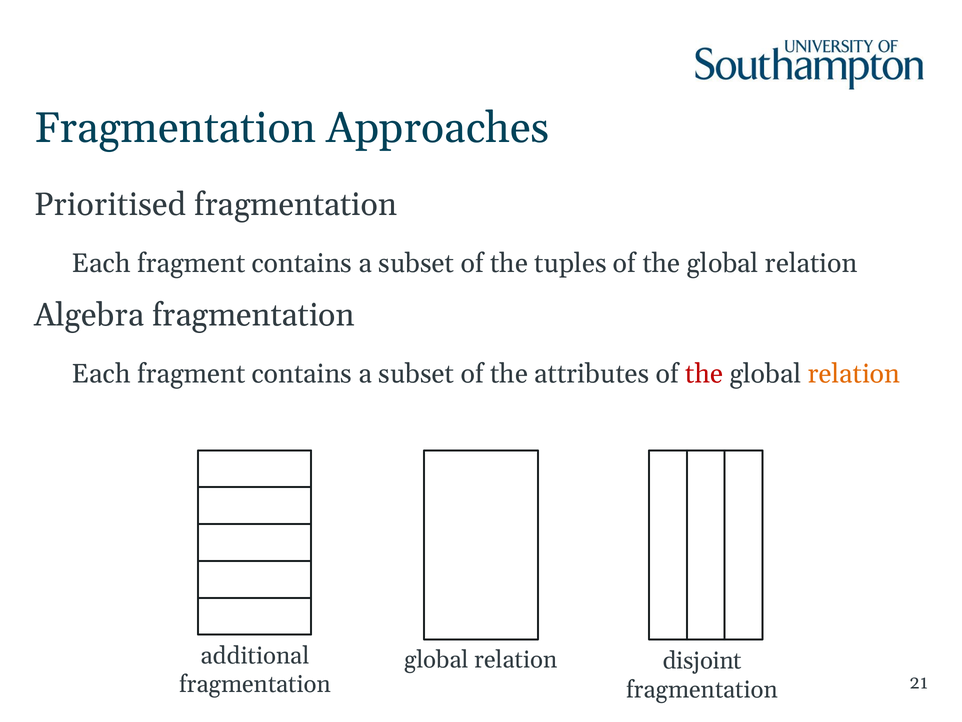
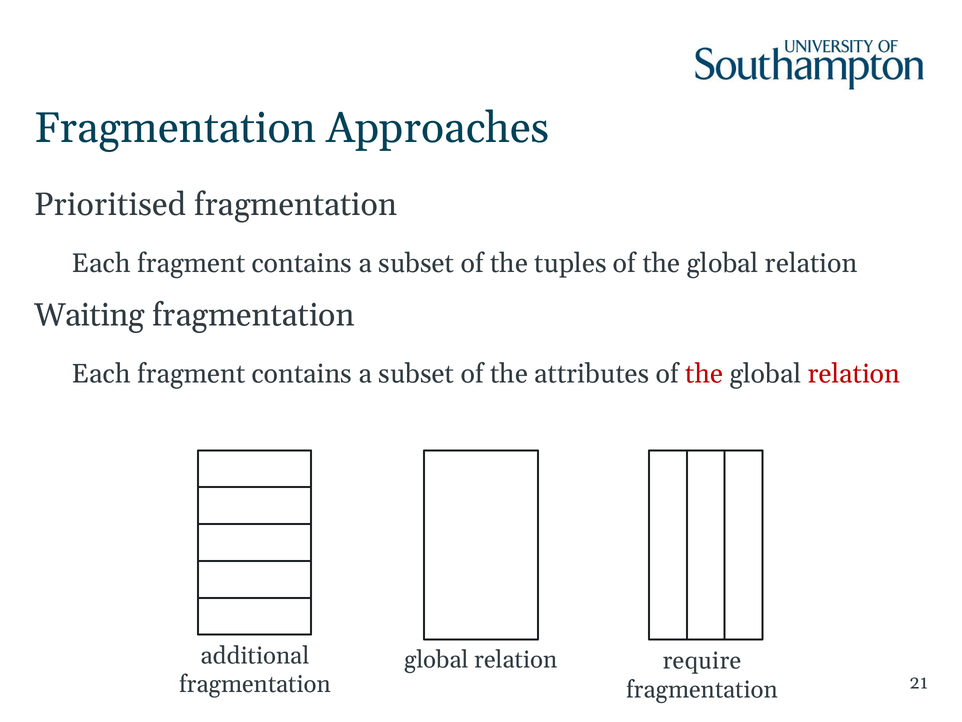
Algebra: Algebra -> Waiting (89, 315)
relation colour: orange -> red (854, 374)
disjoint: disjoint -> require (702, 661)
